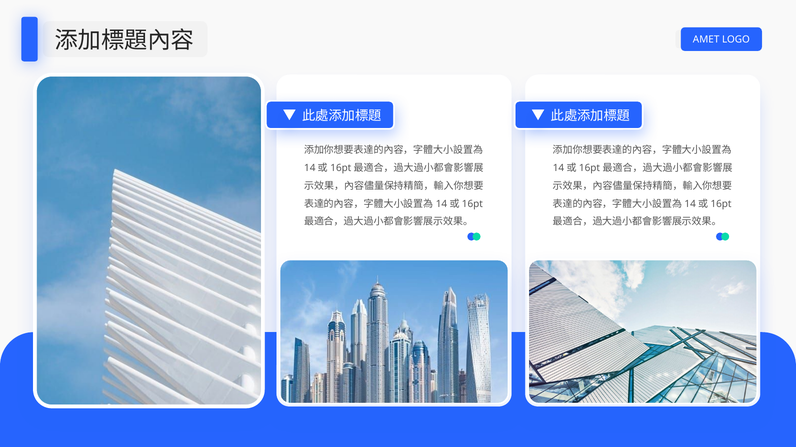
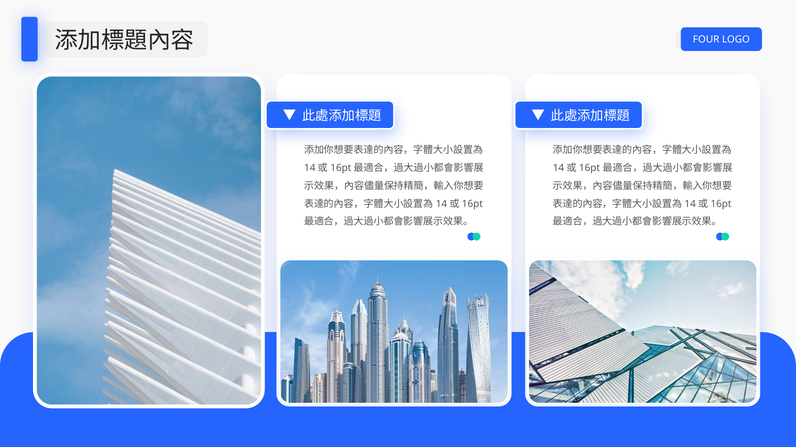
AMET: AMET -> FOUR (706, 40)
